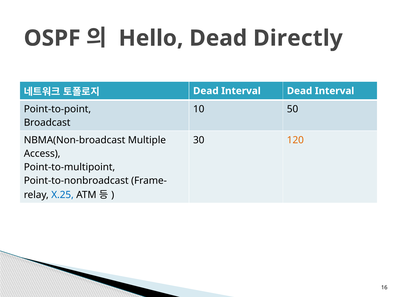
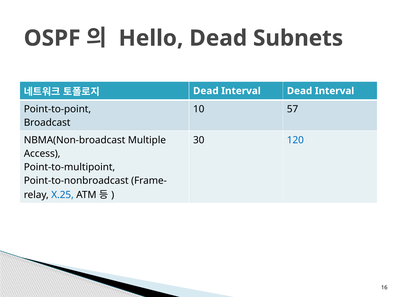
Directly: Directly -> Subnets (298, 38)
50: 50 -> 57 (293, 109)
120 colour: orange -> blue (295, 140)
